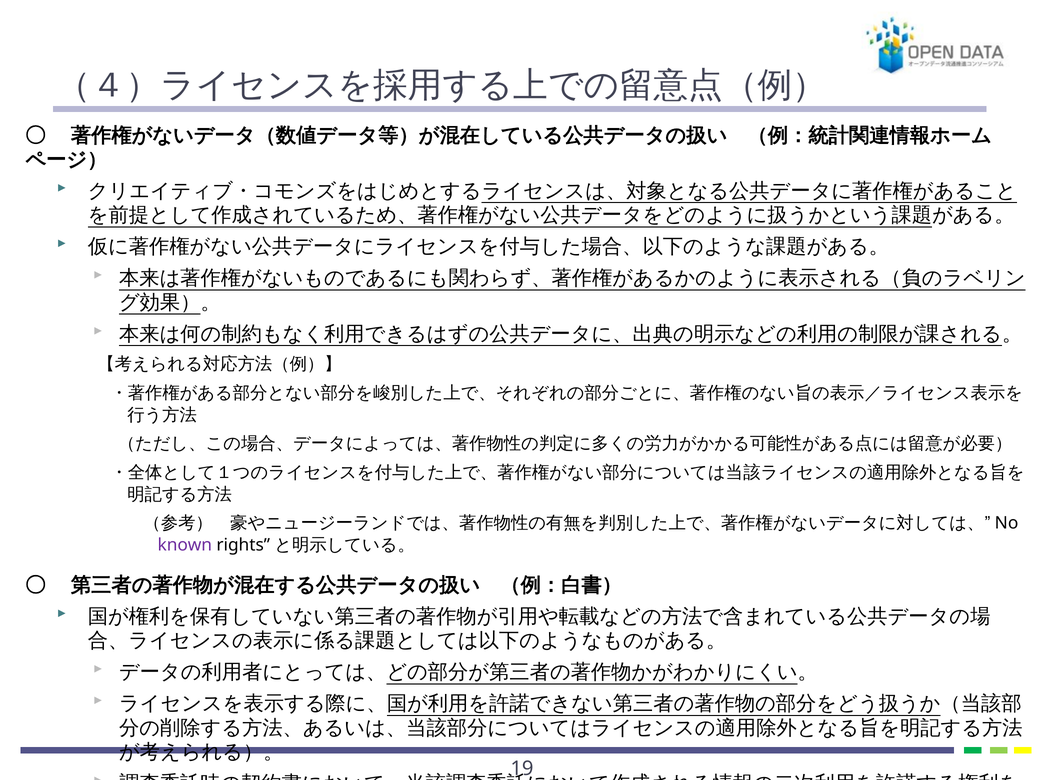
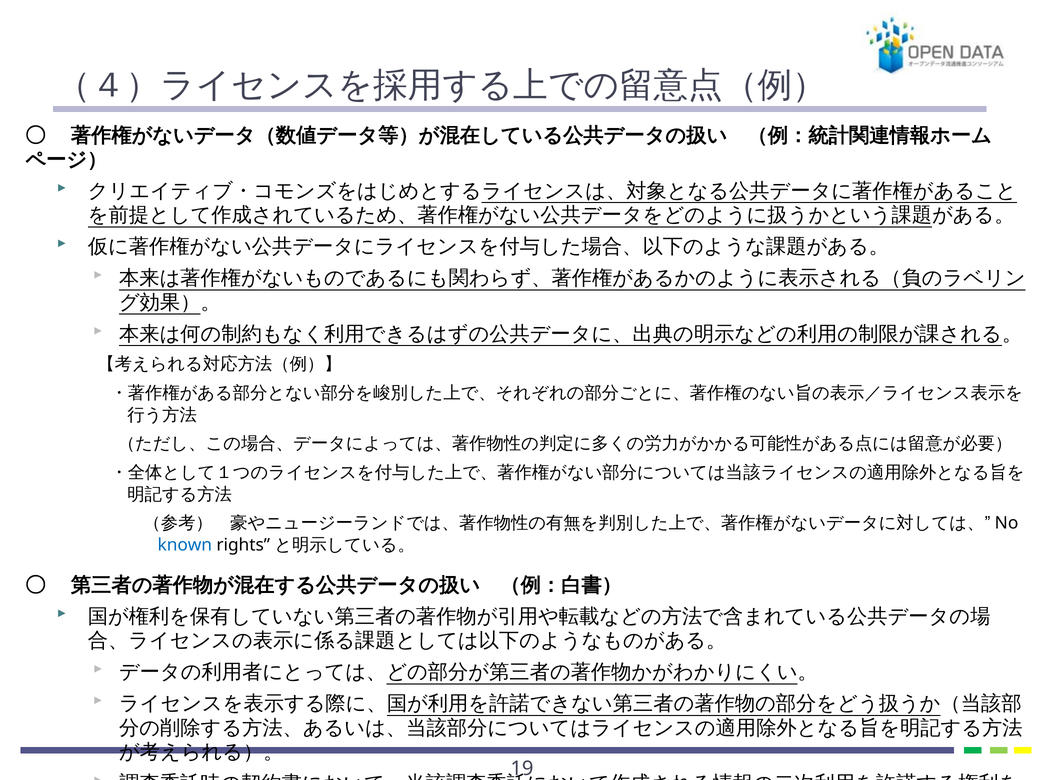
known colour: purple -> blue (185, 545)
